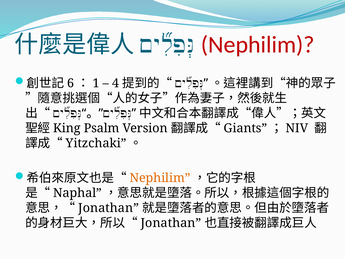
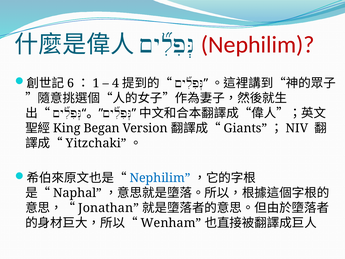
Psalm: Psalm -> Began (102, 128)
Nephilim colour: orange -> blue (160, 178)
Jonathan: Jonathan -> Wenham (171, 223)
